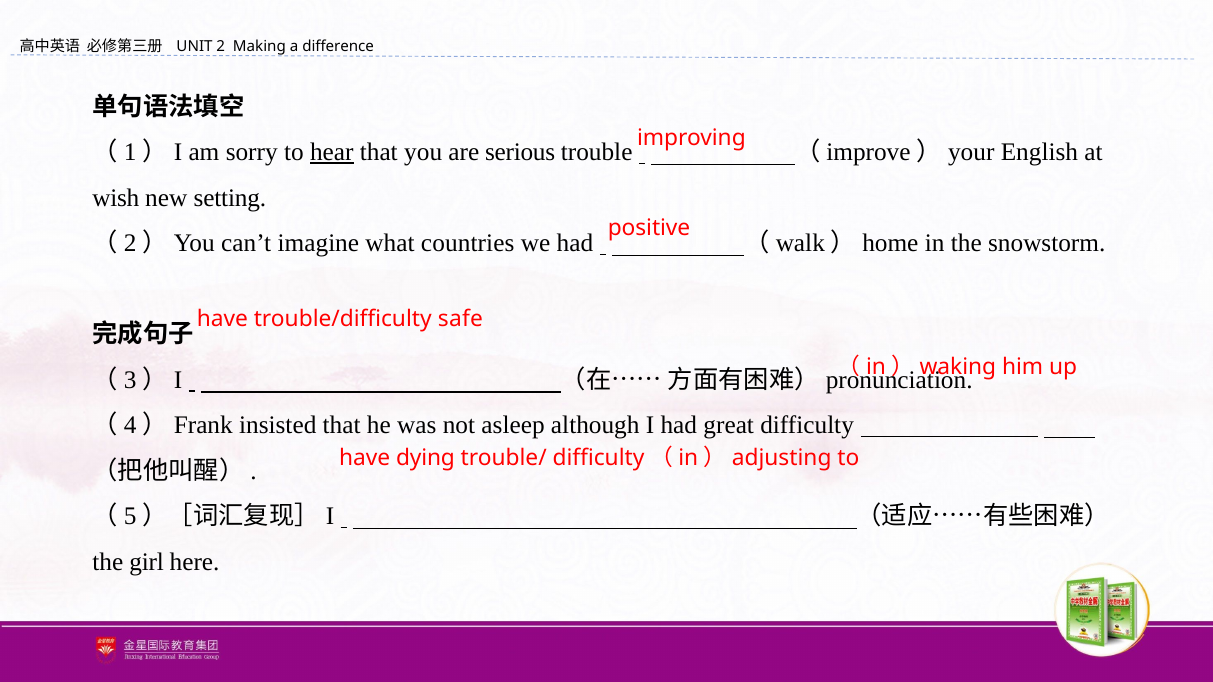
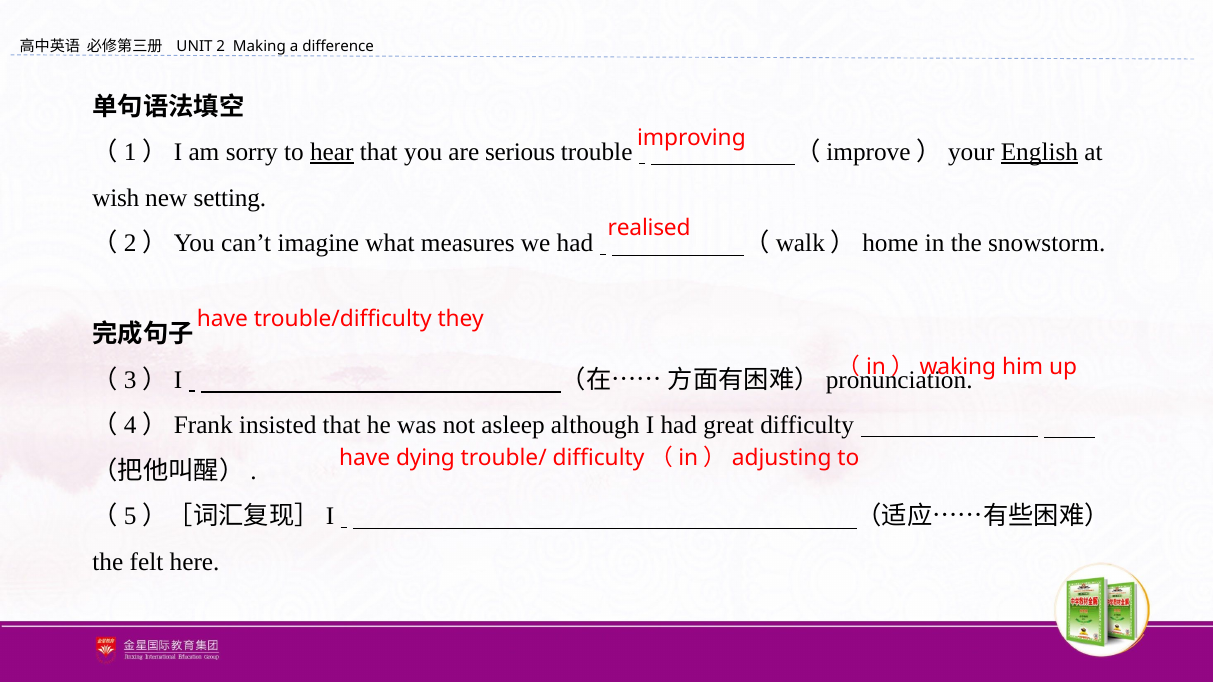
English underline: none -> present (1039, 152)
positive: positive -> realised (649, 228)
countries: countries -> measures (468, 243)
safe: safe -> they (461, 319)
girl: girl -> felt (146, 562)
